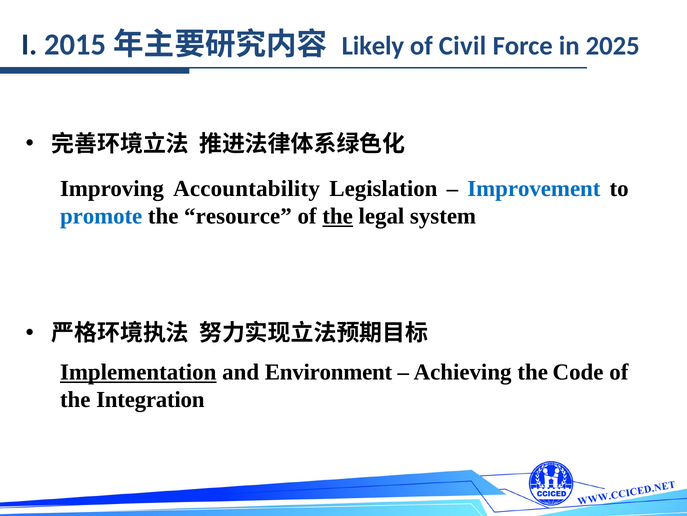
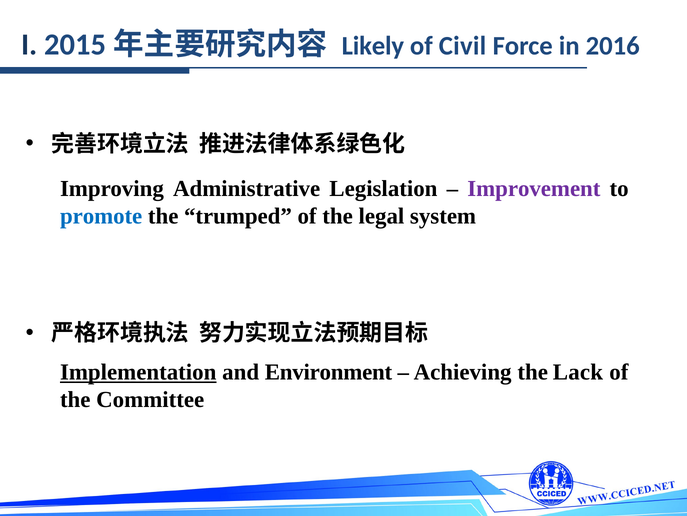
2025: 2025 -> 2016 (613, 46)
Accountability: Accountability -> Administrative (247, 188)
Improvement colour: blue -> purple (534, 188)
resource: resource -> trumped (238, 216)
the underline: present -> none (338, 216)
Code: Code -> Lack (578, 372)
Integration: Integration -> Committee (150, 399)
